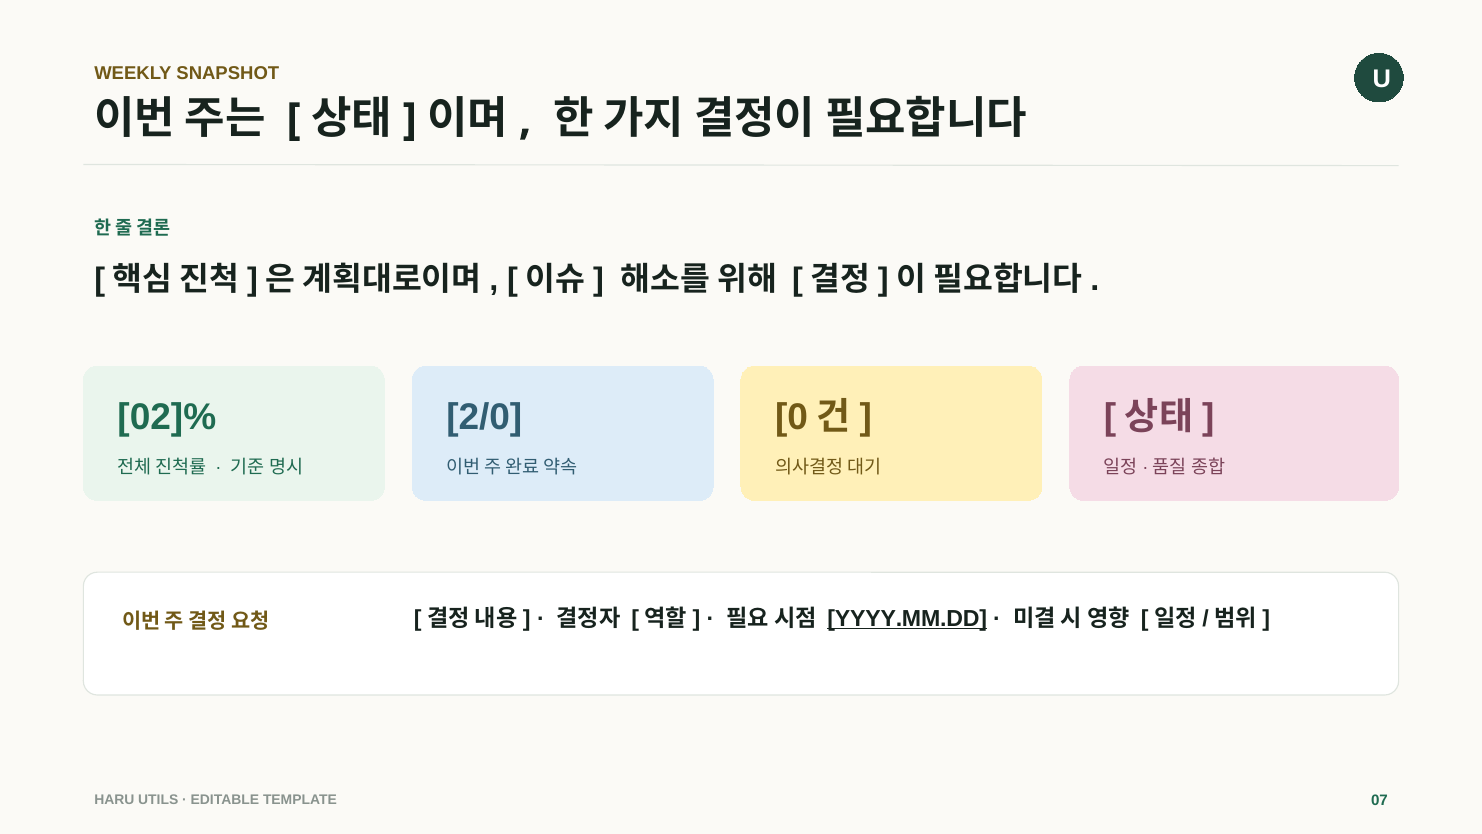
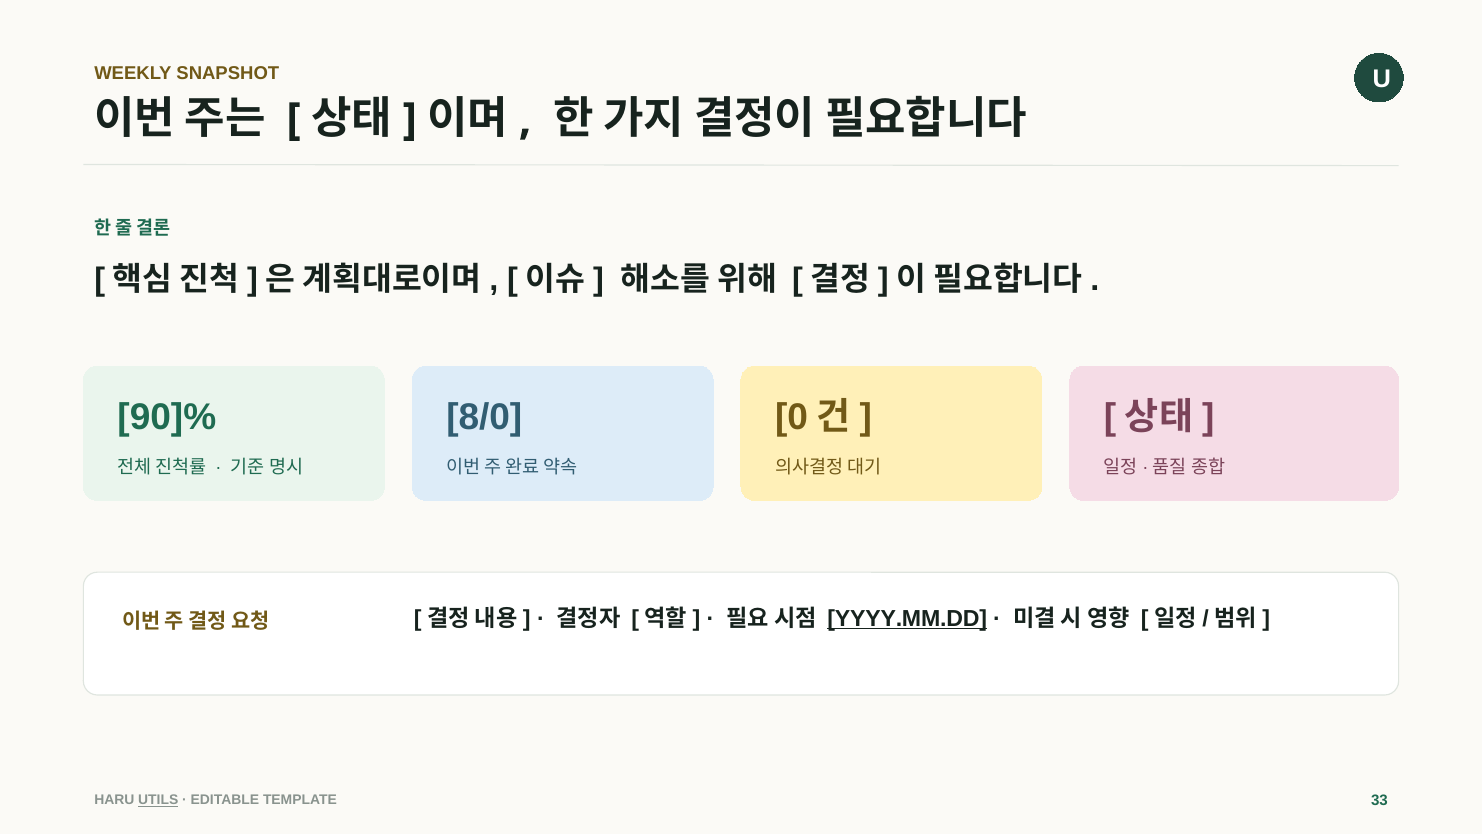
02]%: 02]% -> 90]% (167, 417)
2/0: 2/0 -> 8/0 (484, 417)
UTILS underline: none -> present (158, 800)
07: 07 -> 33 (1379, 800)
